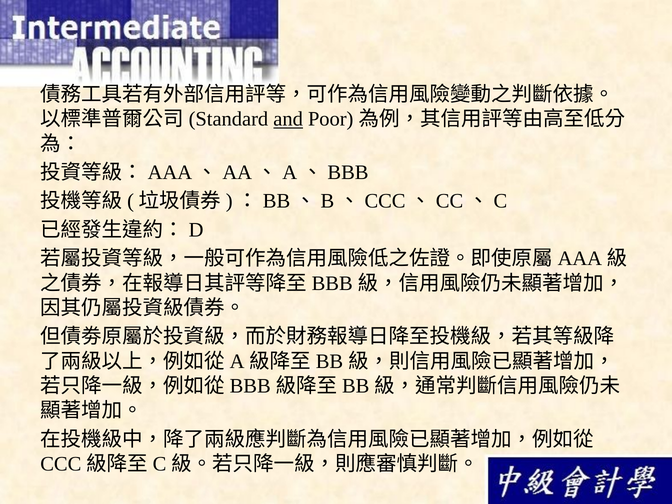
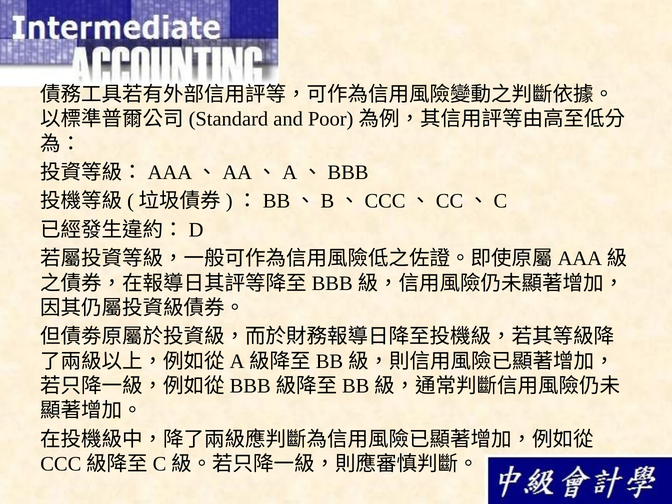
and underline: present -> none (288, 119)
